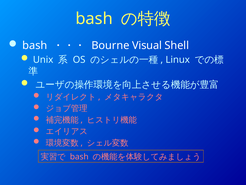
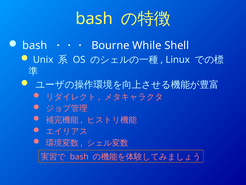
Visual: Visual -> While (147, 45)
